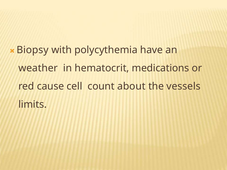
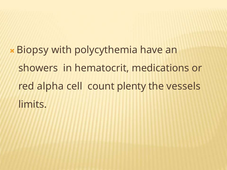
weather: weather -> showers (38, 68)
cause: cause -> alpha (50, 86)
about: about -> plenty (131, 86)
